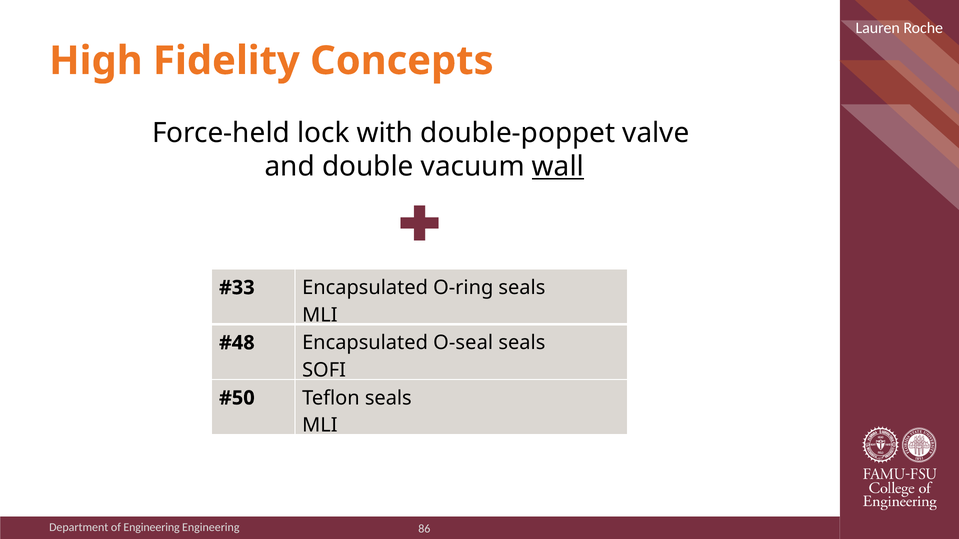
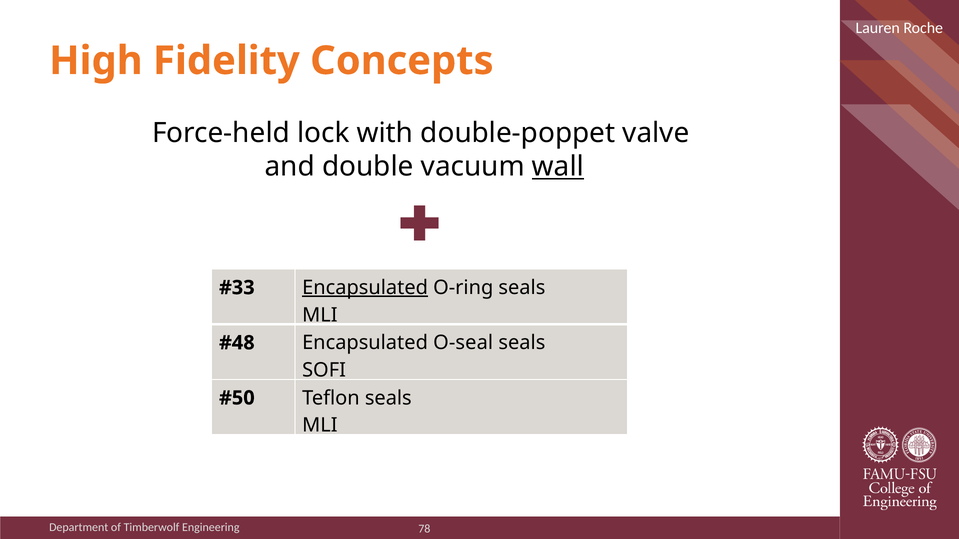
Encapsulated underline: none -> present (365, 288)
of Engineering: Engineering -> Timberwolf (152, 528)
86: 86 -> 78 (424, 529)
